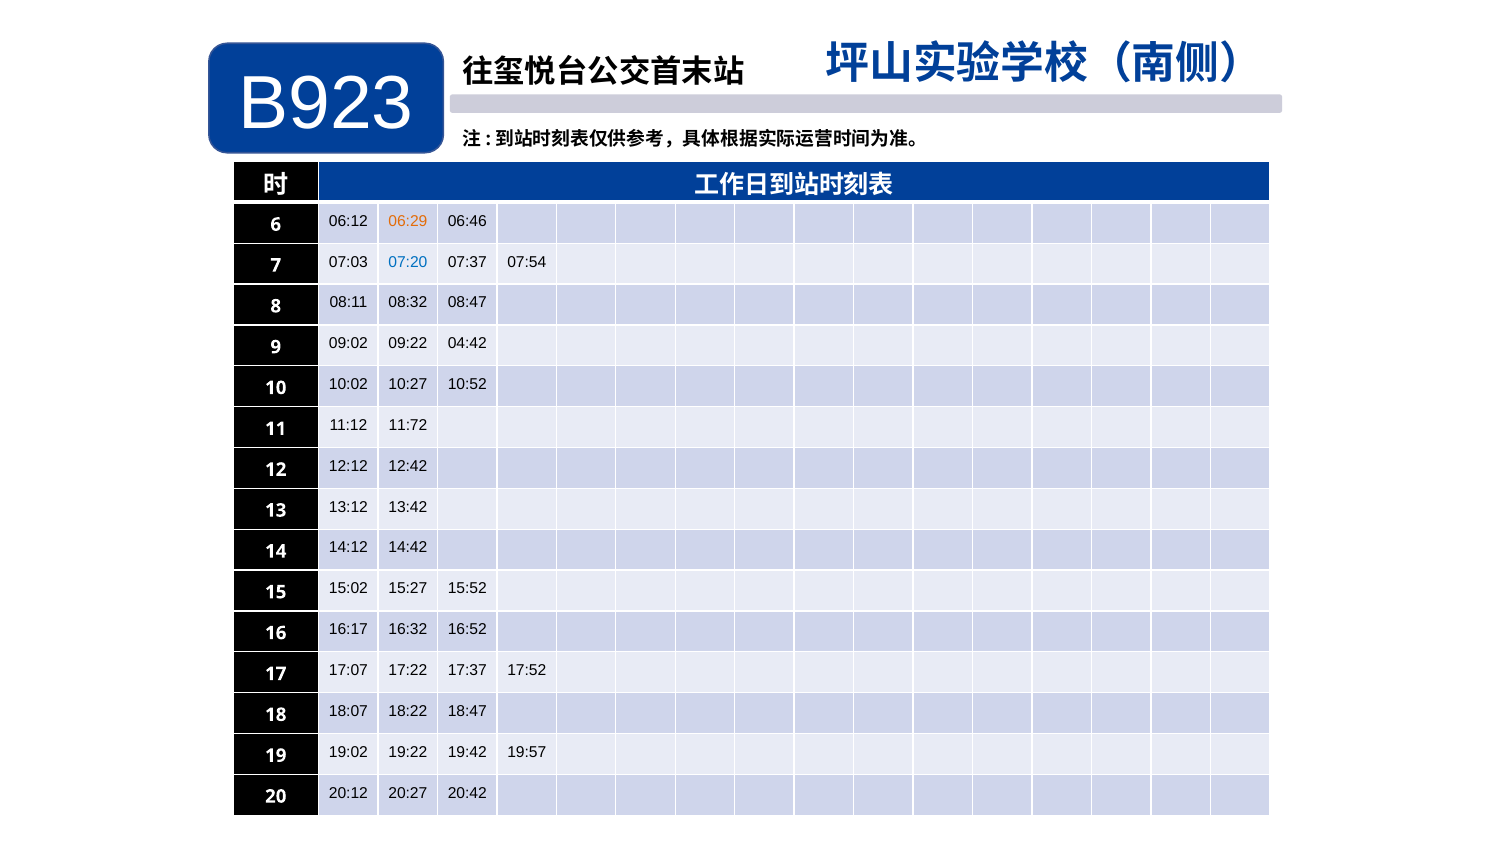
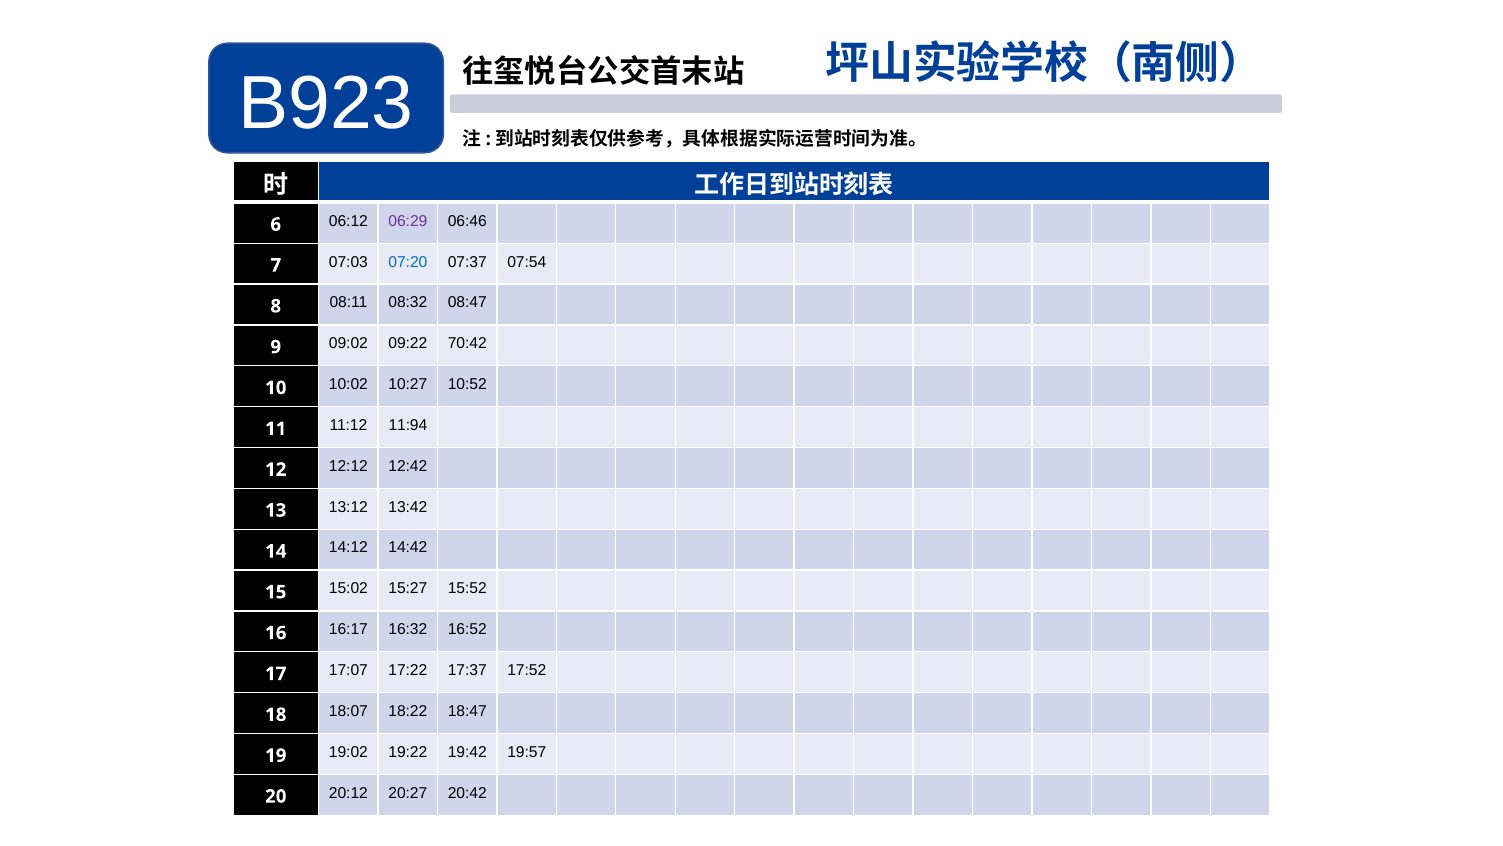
06:29 colour: orange -> purple (408, 221)
04:42: 04:42 -> 70:42 (467, 343)
11:72: 11:72 -> 11:94 (408, 425)
